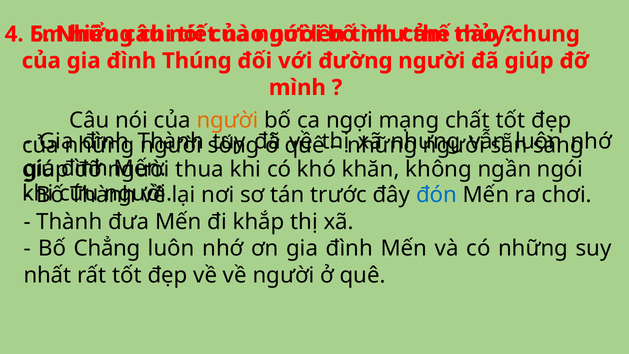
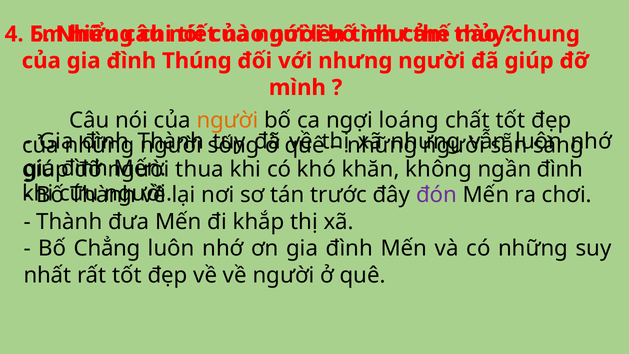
với đường: đường -> nhưng (355, 61)
mạng: mạng -> loáng (409, 121)
ngần ngói: ngói -> đình (560, 169)
đón colour: blue -> purple (437, 195)
